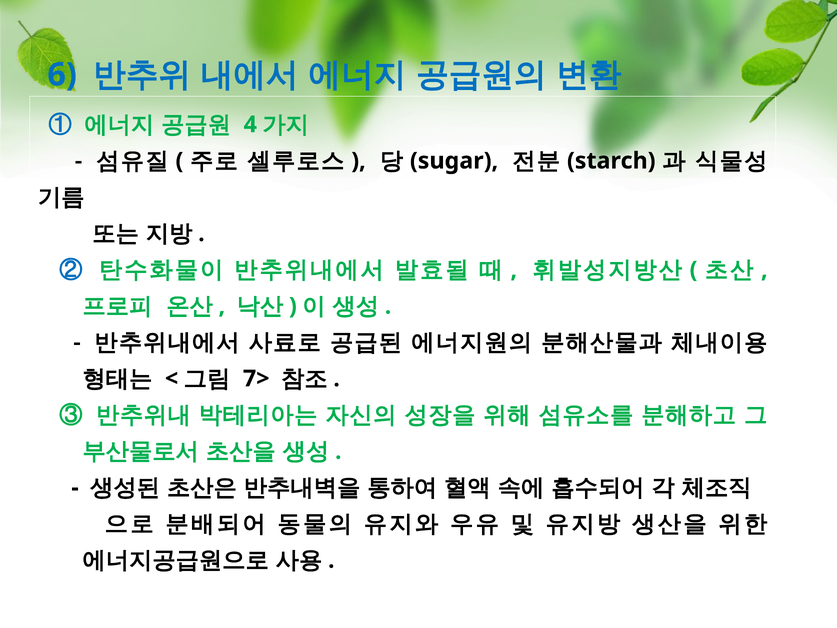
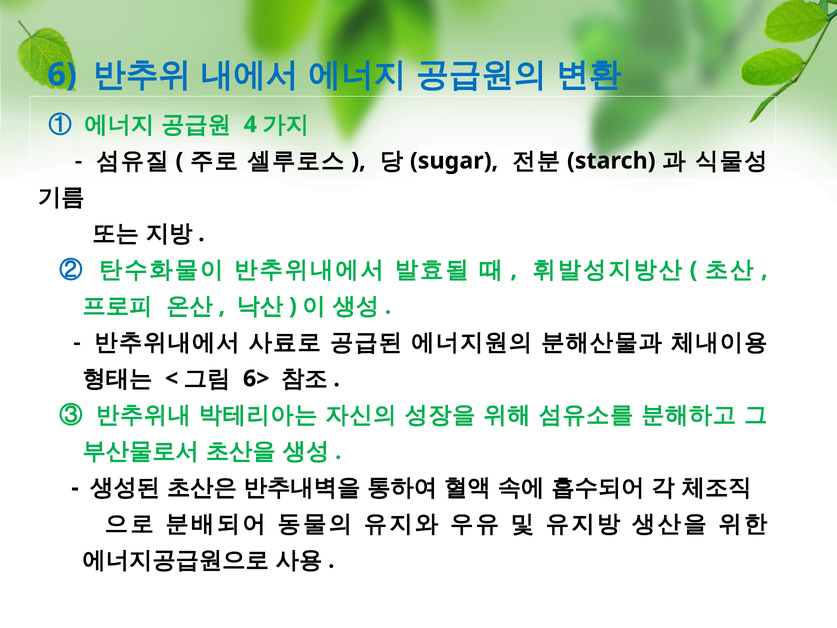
7>: 7> -> 6> (256, 378)
